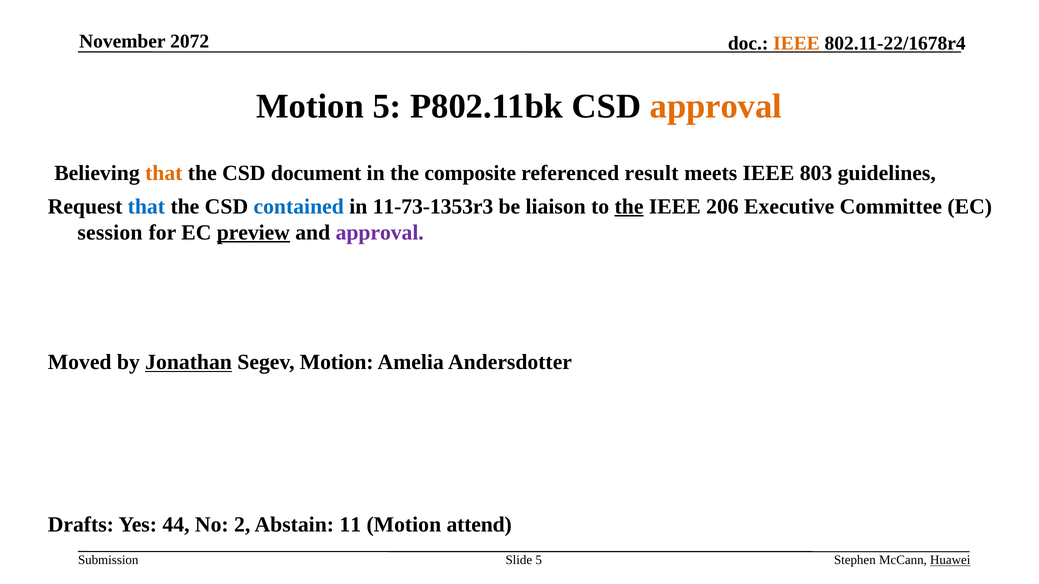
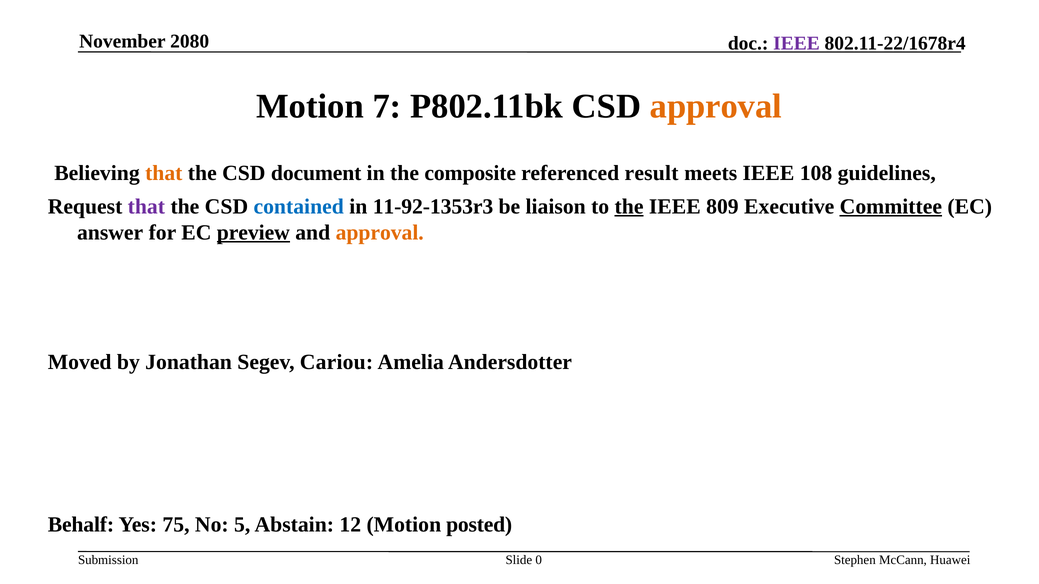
2072: 2072 -> 2080 (190, 41)
IEEE colour: orange -> purple (796, 43)
Motion 5: 5 -> 7 (387, 106)
803: 803 -> 108 (816, 173)
that colour: blue -> purple (146, 207)
11-73-1353r3: 11-73-1353r3 -> 11-92-1353r3 (433, 207)
206: 206 -> 809 (722, 207)
Committee underline: none -> present (891, 207)
session: session -> answer (110, 233)
approval colour: purple -> orange (380, 233)
Jonathan underline: present -> none (189, 363)
Segev Motion: Motion -> Cariou (337, 363)
Drafts: Drafts -> Behalf (81, 525)
44: 44 -> 75 (176, 525)
2: 2 -> 5 (242, 525)
11: 11 -> 12 (350, 525)
attend: attend -> posted (479, 525)
Slide 5: 5 -> 0 (539, 561)
Huawei underline: present -> none (950, 561)
